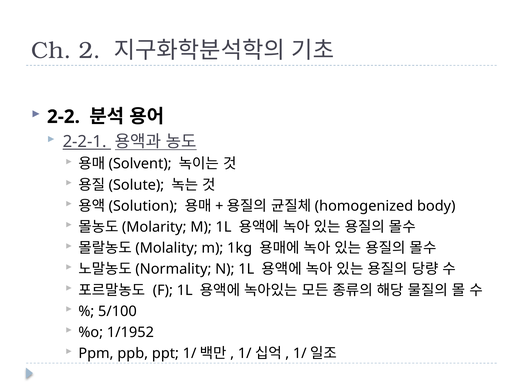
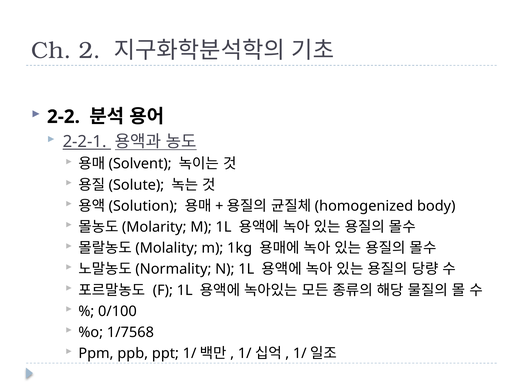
5/100: 5/100 -> 0/100 (117, 312)
1/1952: 1/1952 -> 1/7568 (130, 333)
